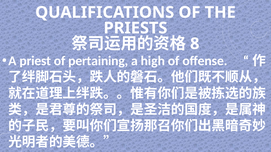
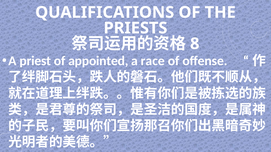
pertaining: pertaining -> appointed (98, 61)
high: high -> race (153, 61)
